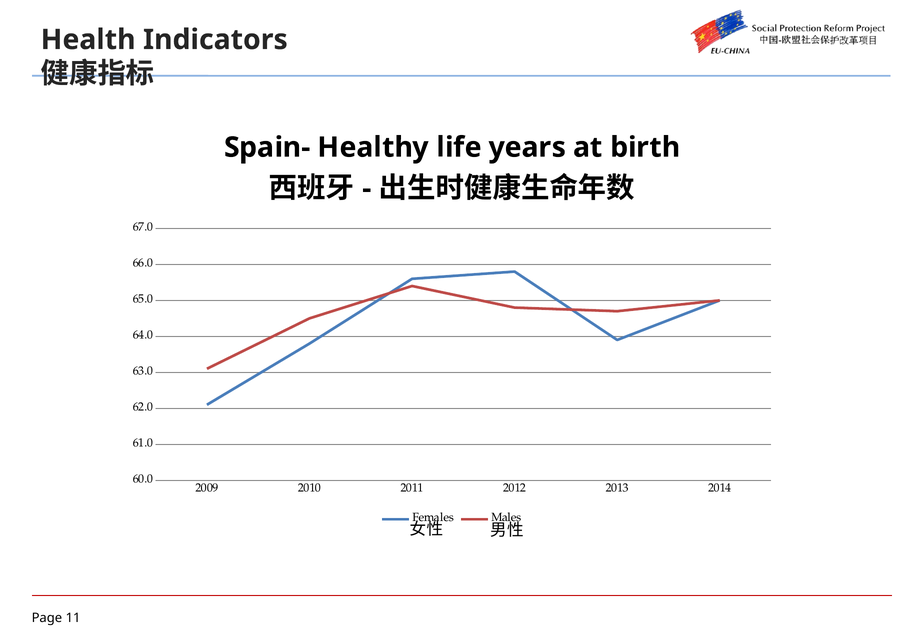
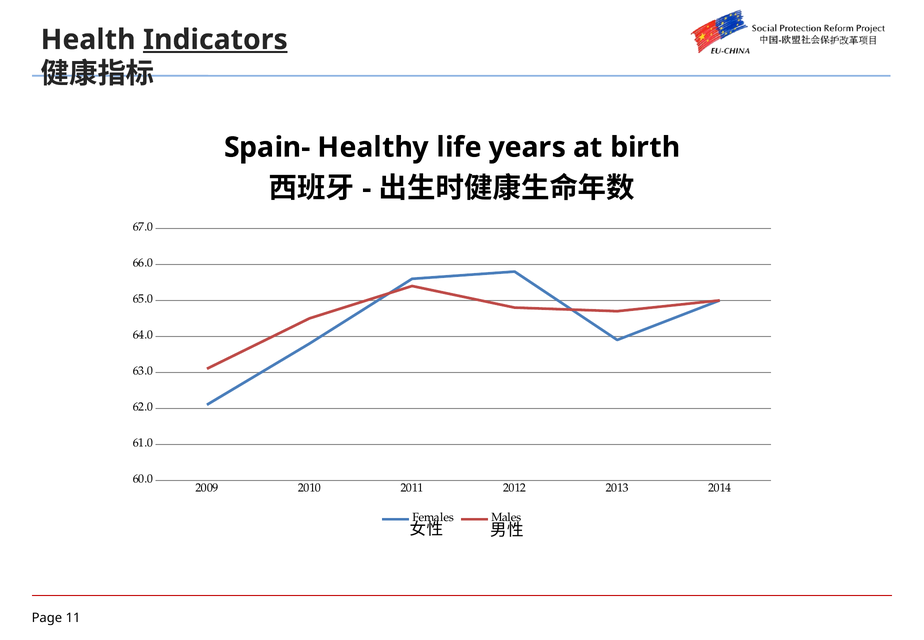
Indicators underline: none -> present (215, 40)
